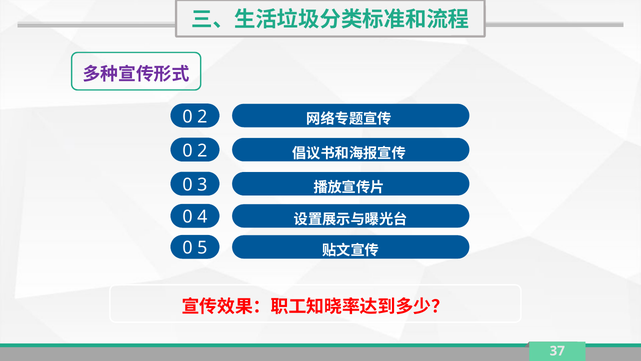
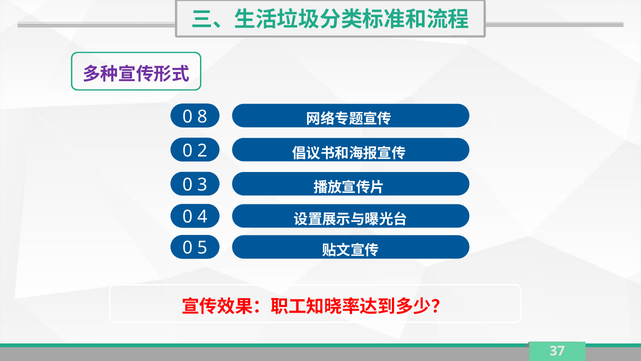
2: 2 -> 8 (202, 117)
